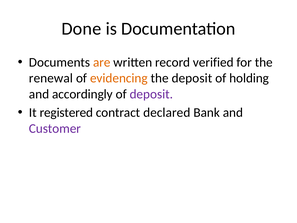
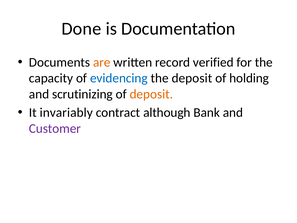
renewal: renewal -> capacity (51, 78)
evidencing colour: orange -> blue (119, 78)
accordingly: accordingly -> scrutinizing (82, 94)
deposit colour: purple -> orange (151, 94)
registered: registered -> invariably (66, 112)
declared: declared -> although (167, 112)
